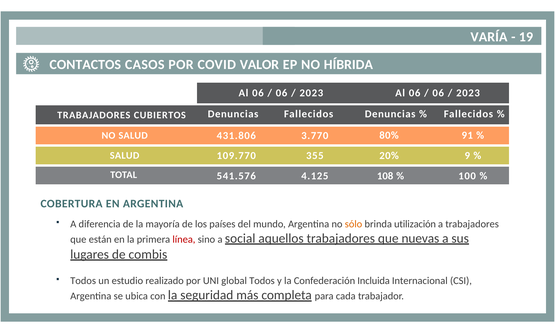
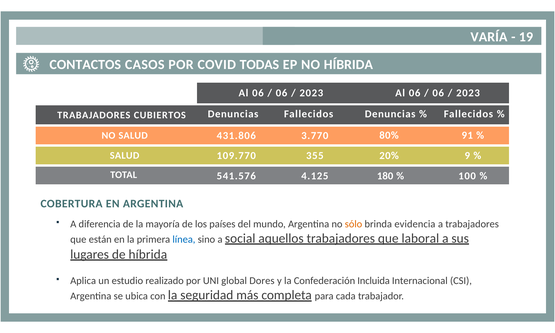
VALOR: VALOR -> TODAS (259, 65)
108: 108 -> 180 (385, 176)
utilización: utilización -> evidencia (415, 224)
línea colour: red -> blue (184, 239)
nuevas: nuevas -> laboral (420, 239)
de combis: combis -> híbrida (148, 254)
Todos: Todos -> Aplica (83, 281)
global Todos: Todos -> Dores (262, 281)
